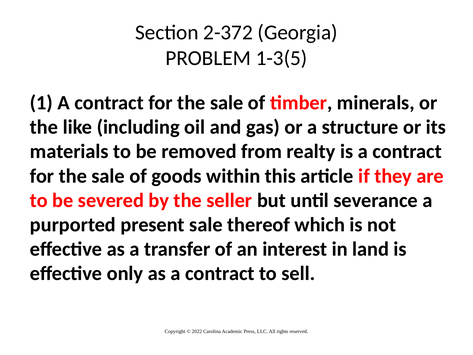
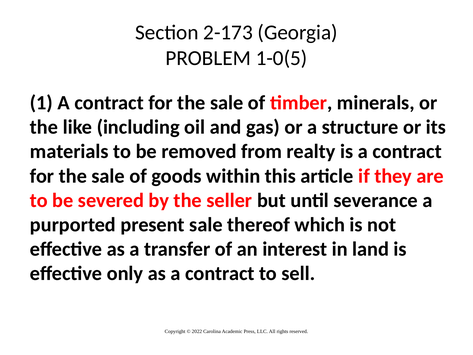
2-372: 2-372 -> 2-173 (228, 32)
1-3(5: 1-3(5 -> 1-0(5 (282, 58)
